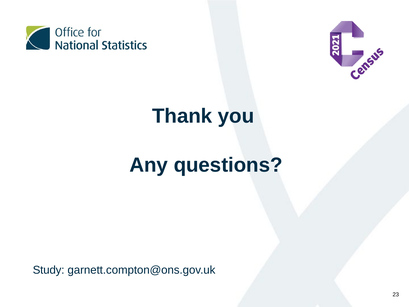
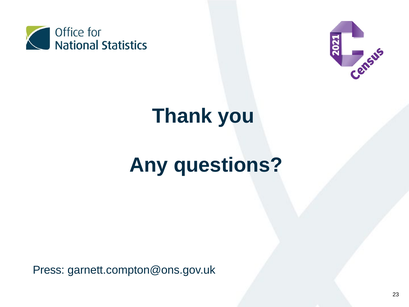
Study: Study -> Press (49, 270)
